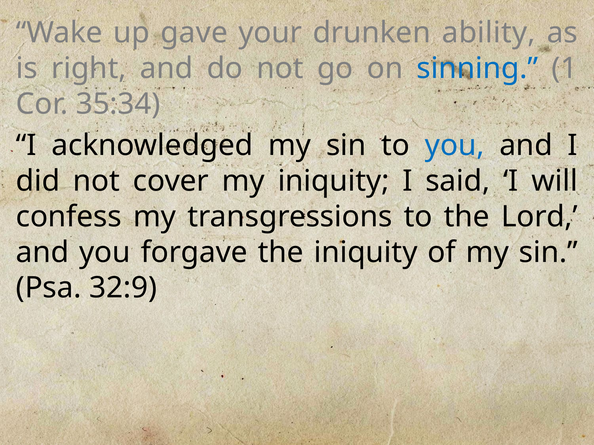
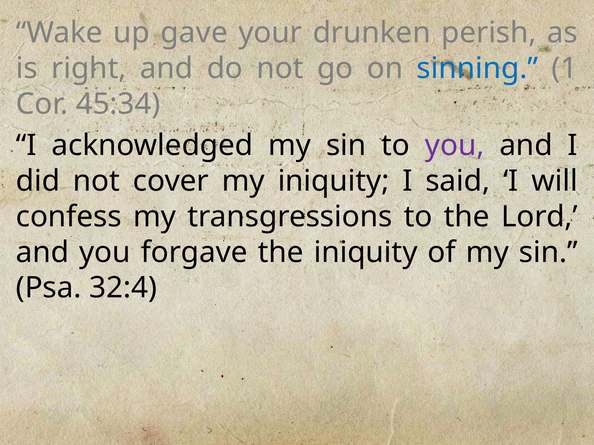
ability: ability -> perish (489, 33)
35:34: 35:34 -> 45:34 (118, 104)
you colour: blue -> purple (455, 146)
32:9: 32:9 -> 32:4 (123, 288)
